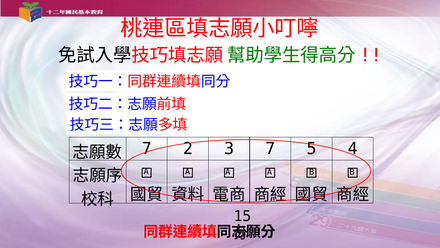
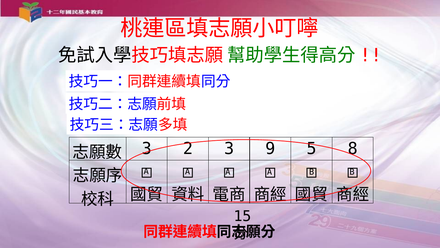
7: 7 -> 3 (147, 149)
3 7: 7 -> 9 (270, 149)
4: 4 -> 8 (353, 149)
